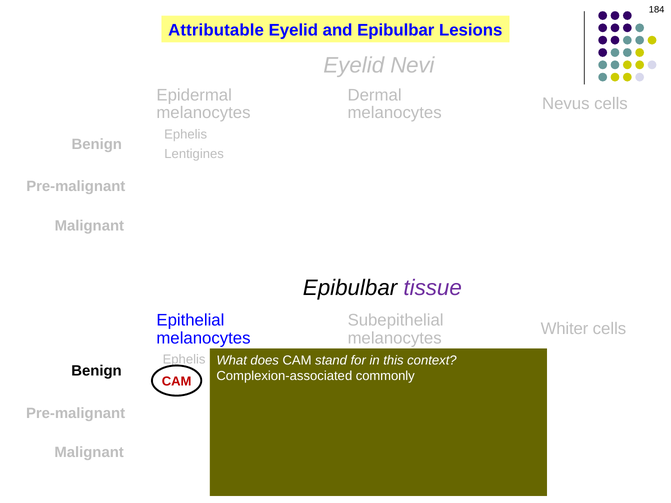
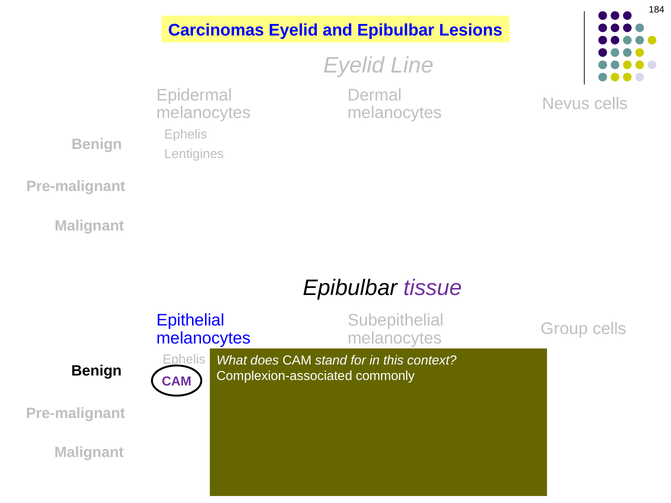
Attributable: Attributable -> Carcinomas (216, 30)
Nevi: Nevi -> Line (412, 65)
Whiter: Whiter -> Group (564, 329)
CAM colour: red -> purple (177, 382)
